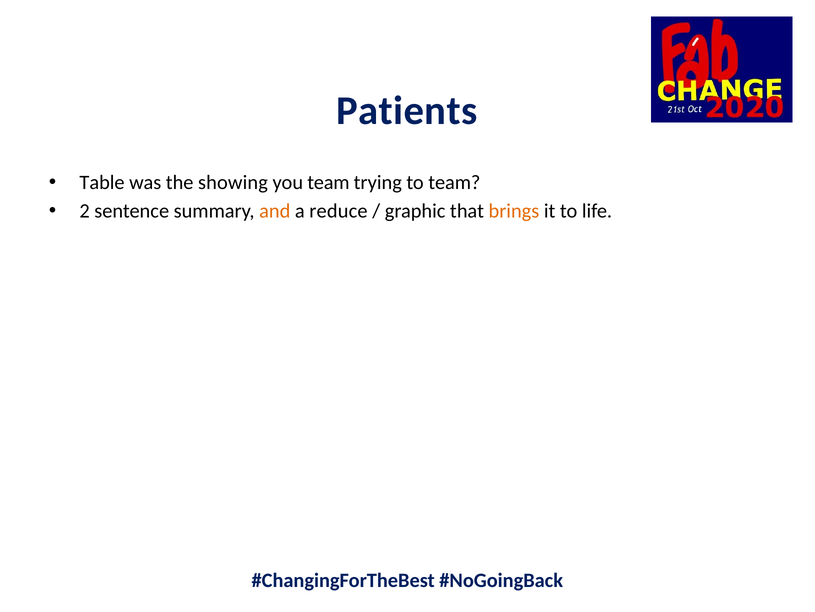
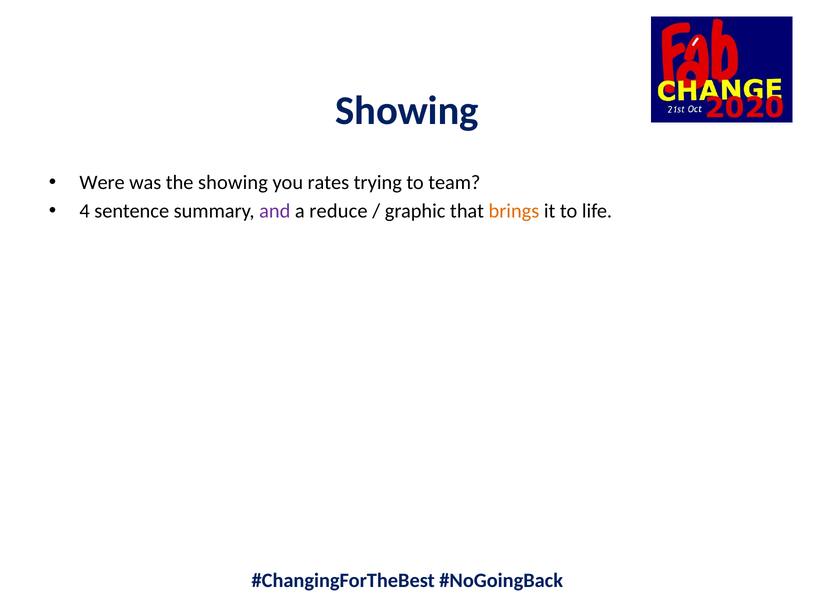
Patients: Patients -> Showing (407, 110)
Table: Table -> Were (102, 182)
you team: team -> rates (328, 182)
2: 2 -> 4 (85, 211)
and colour: orange -> purple (275, 211)
